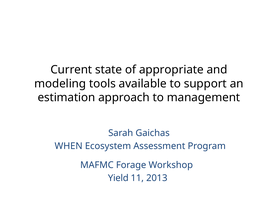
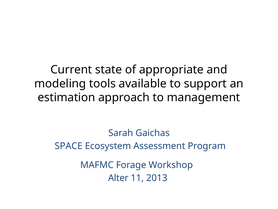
WHEN: WHEN -> SPACE (69, 146)
Yield: Yield -> Alter (118, 178)
